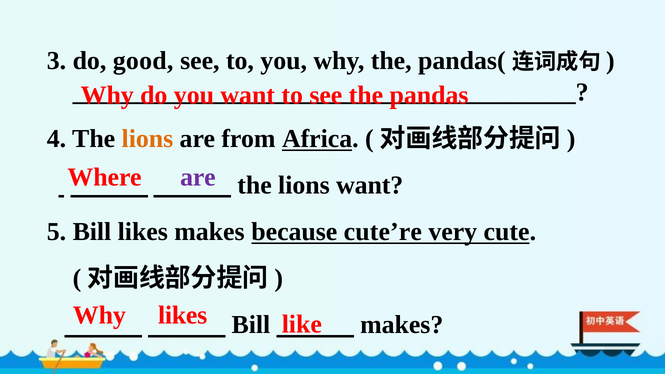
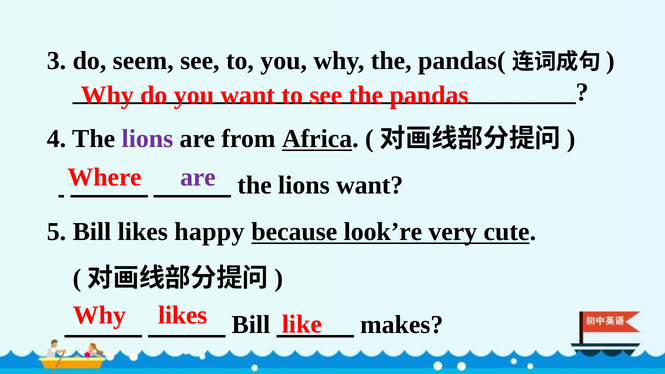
good: good -> seem (143, 61)
lions colour: orange -> purple (147, 139)
likes makes: makes -> happy (209, 232)
cute’re: cute’re -> look’re (383, 232)
